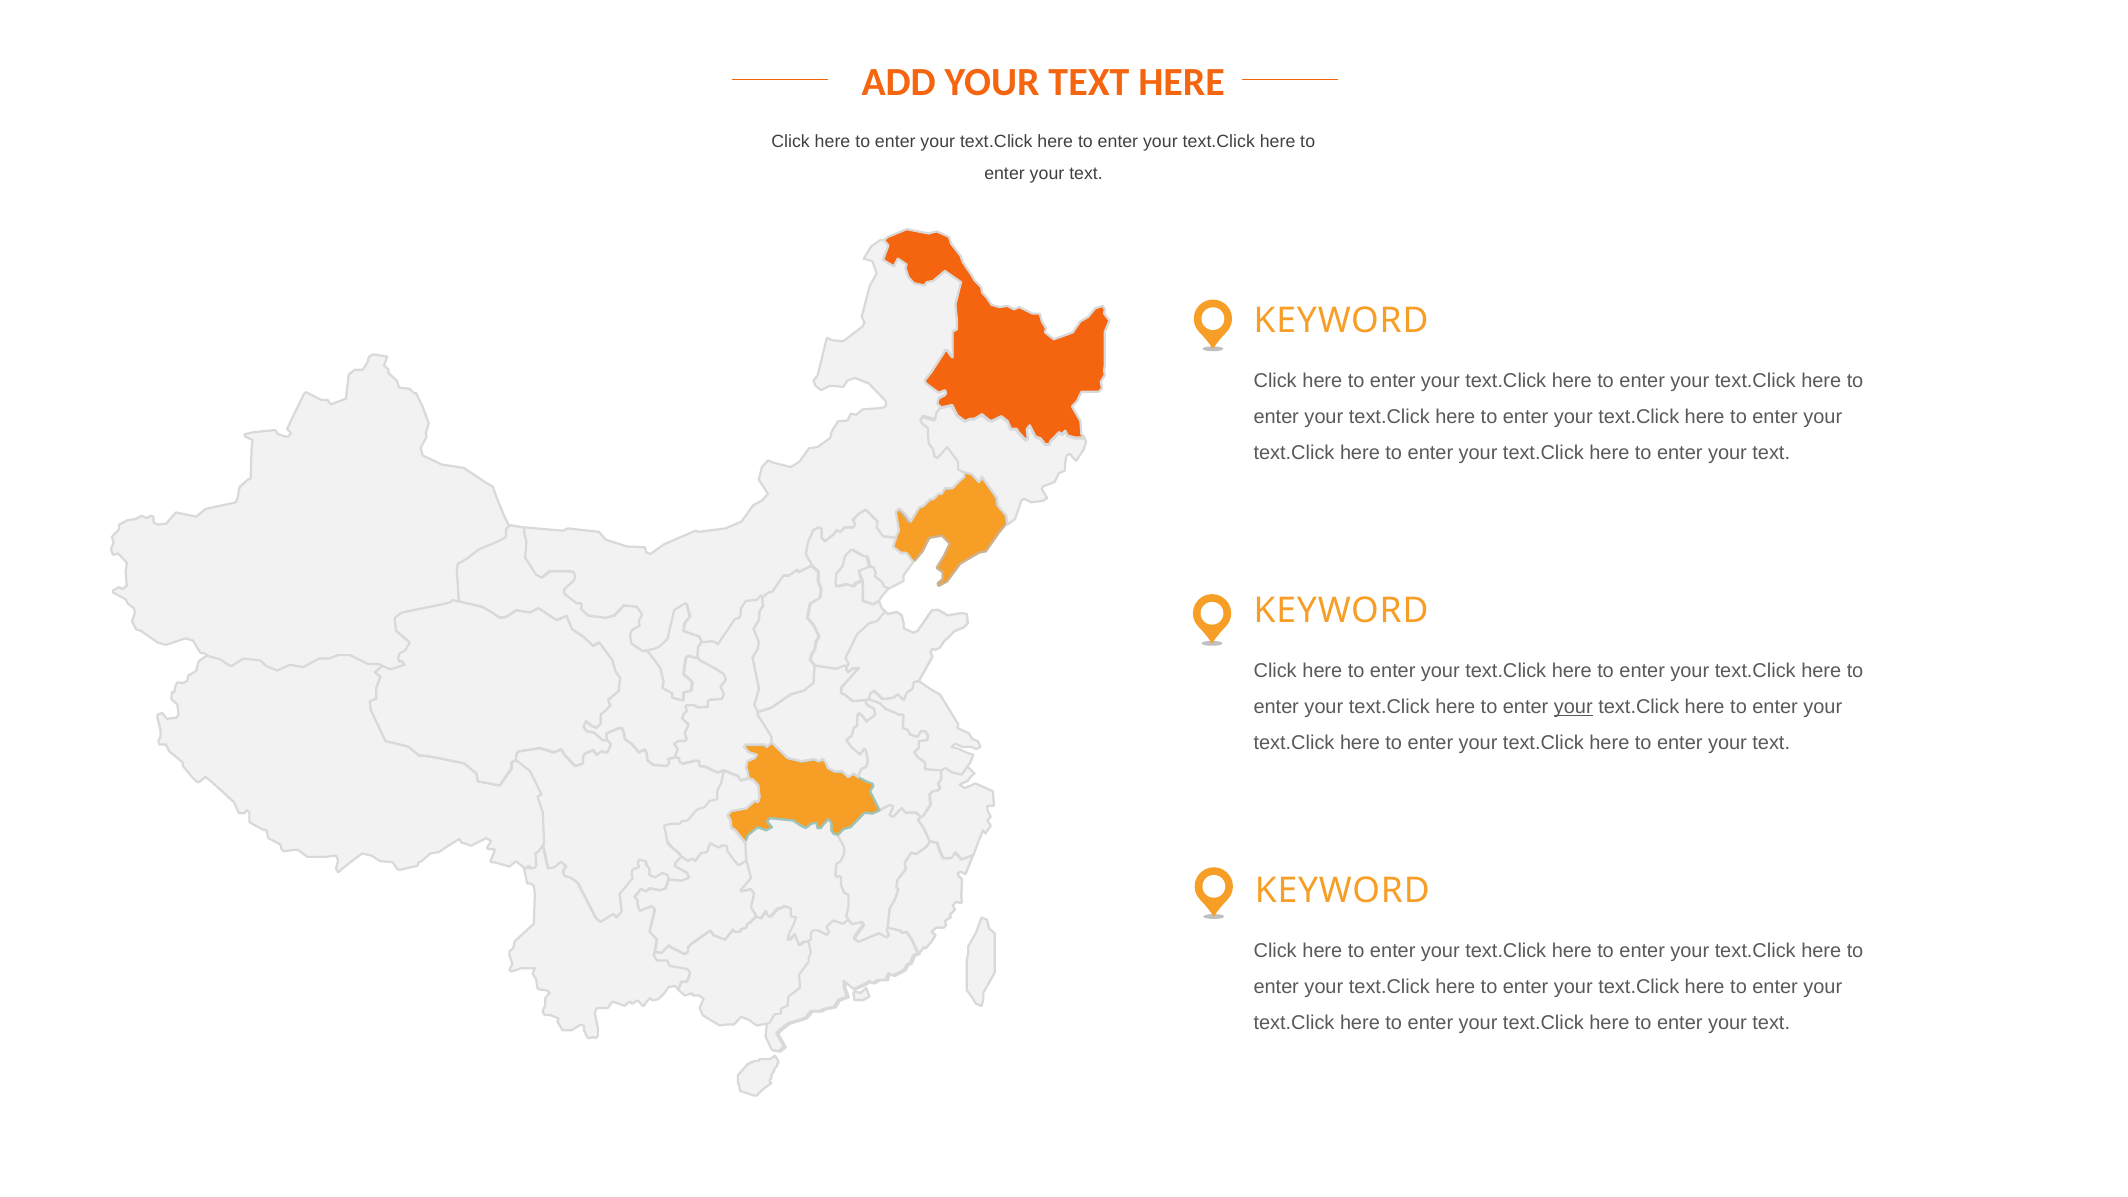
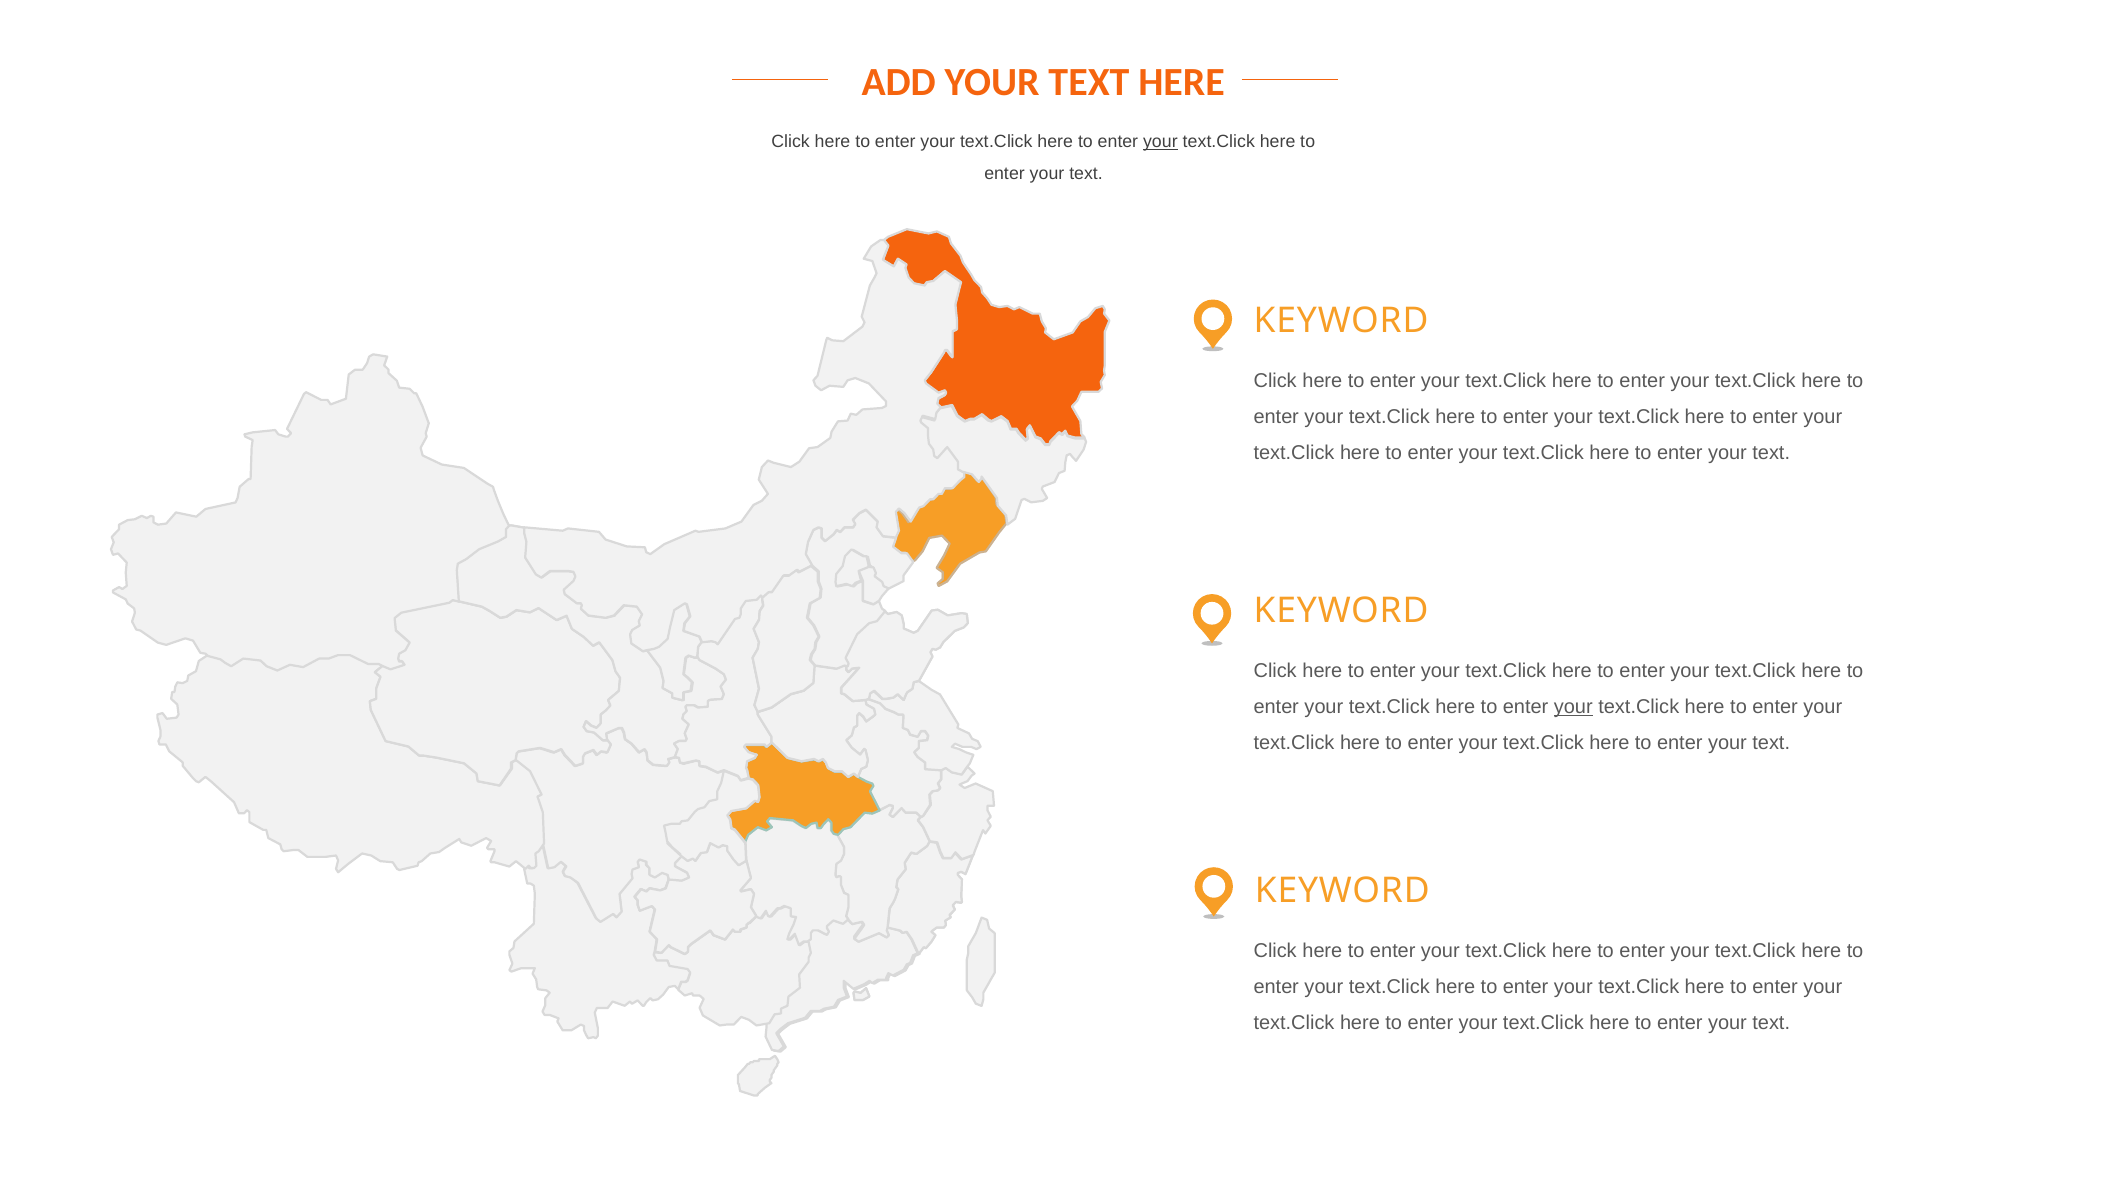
your underline: none -> present (1160, 142)
